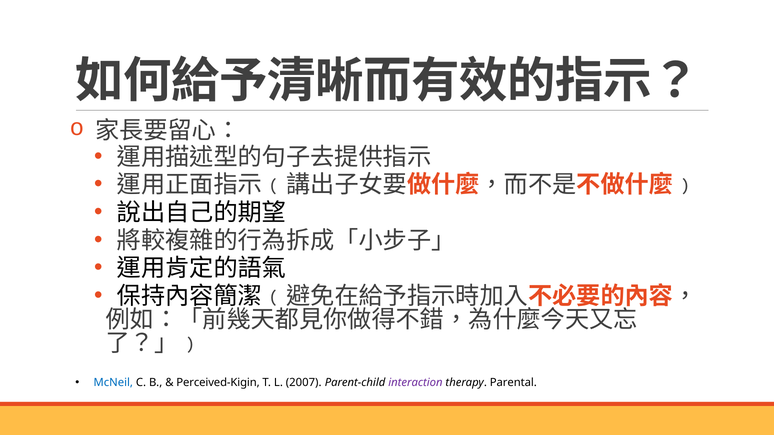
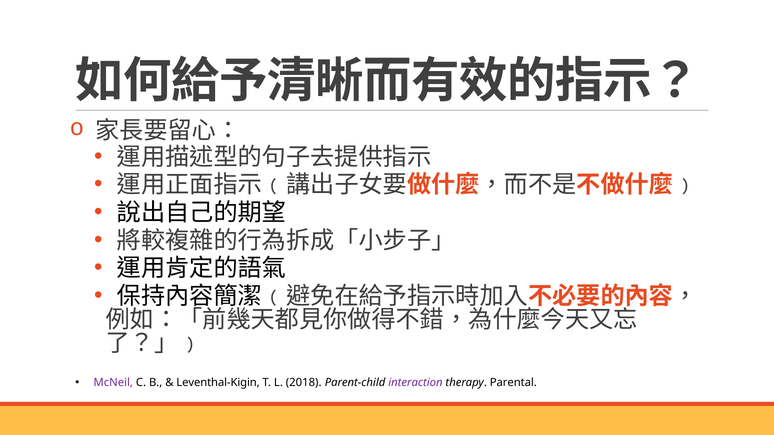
McNeil colour: blue -> purple (113, 383)
Perceived-Kigin: Perceived-Kigin -> Leventhal-Kigin (218, 383)
2007: 2007 -> 2018 (304, 383)
